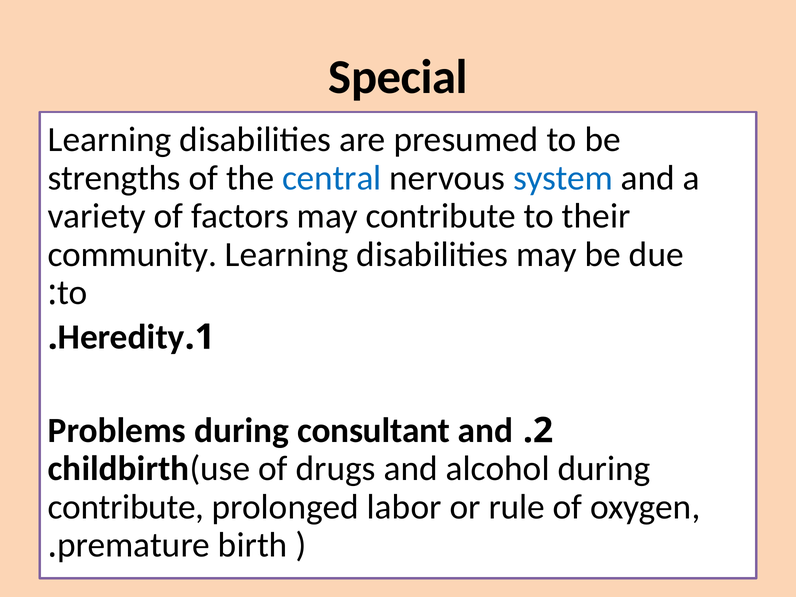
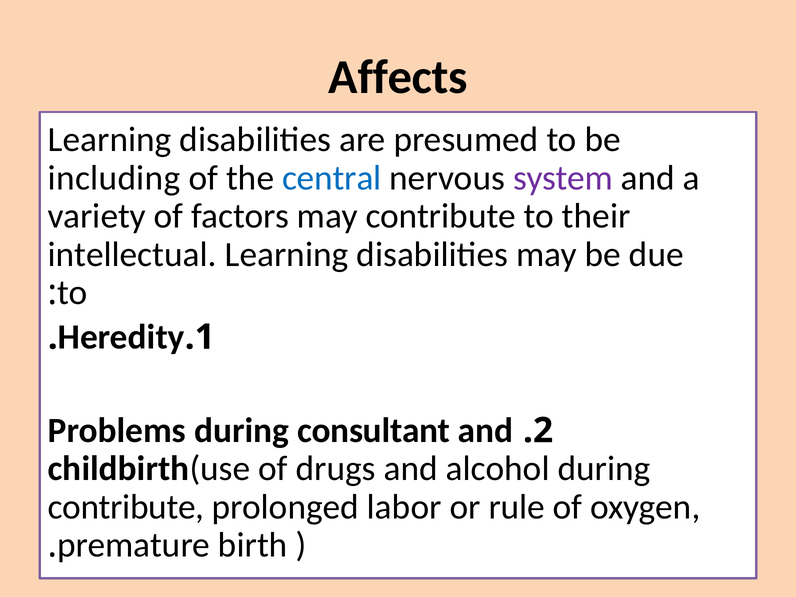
Special: Special -> Affects (398, 77)
strengths: strengths -> including (114, 178)
system colour: blue -> purple (563, 178)
community: community -> intellectual (132, 254)
